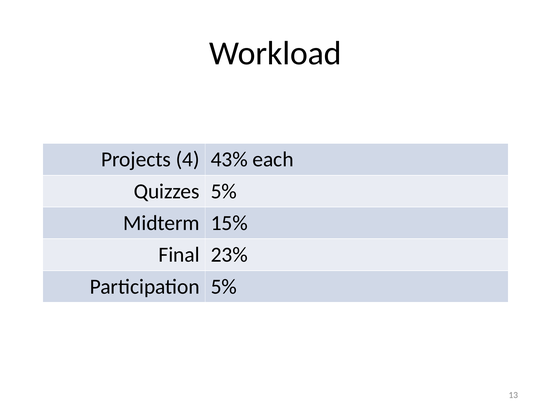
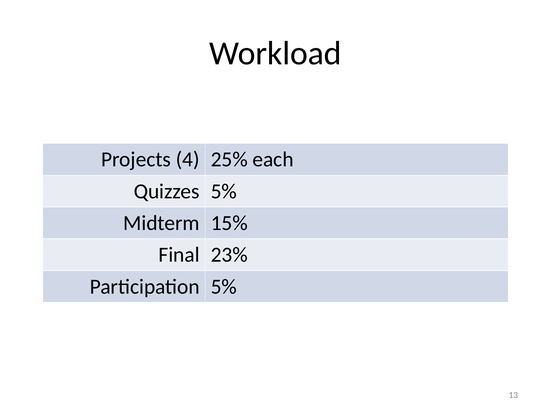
43%: 43% -> 25% (229, 159)
